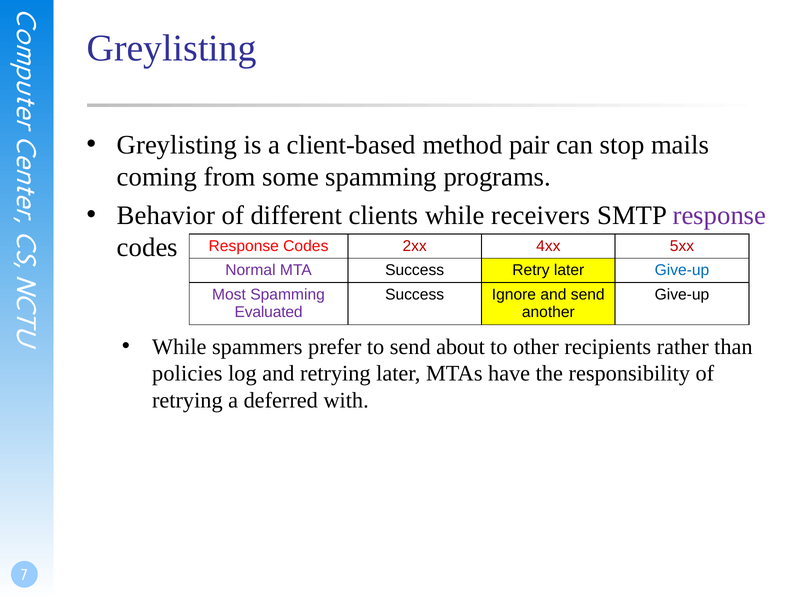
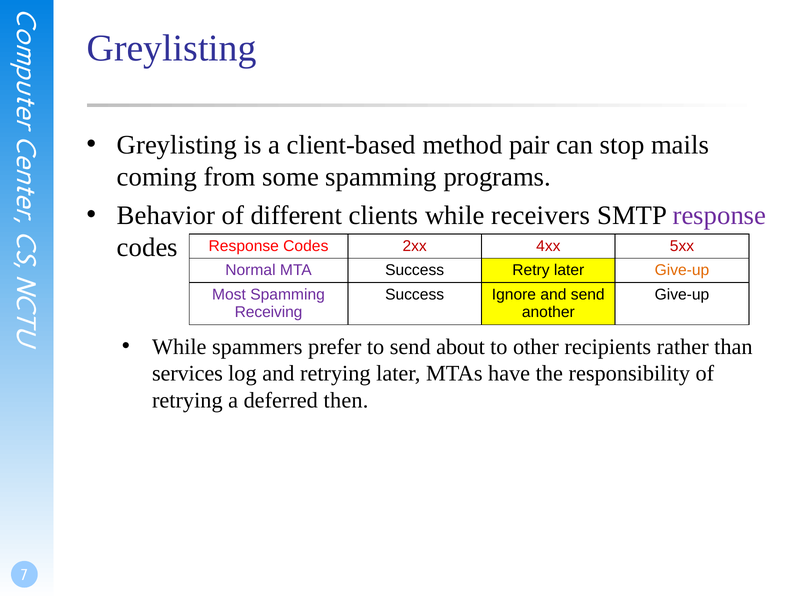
Give-up colour: blue -> orange (682, 271)
Evaluated: Evaluated -> Receiving (269, 312)
policies: policies -> services (187, 374)
with: with -> then (346, 401)
